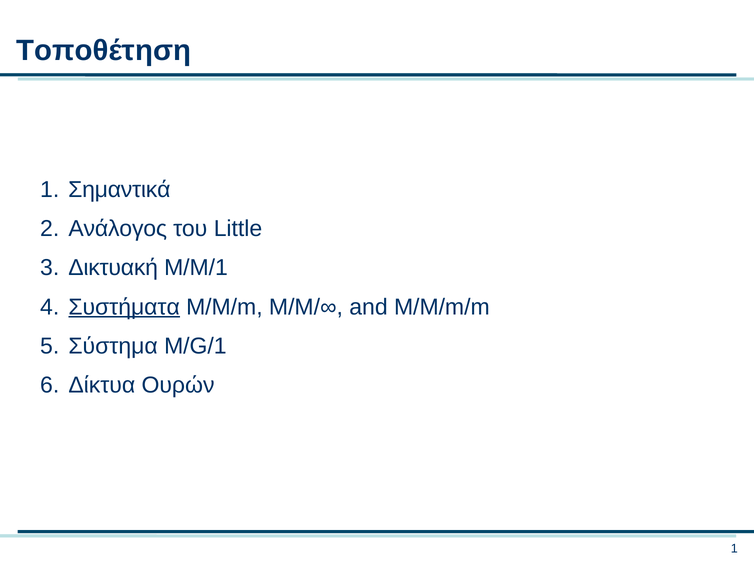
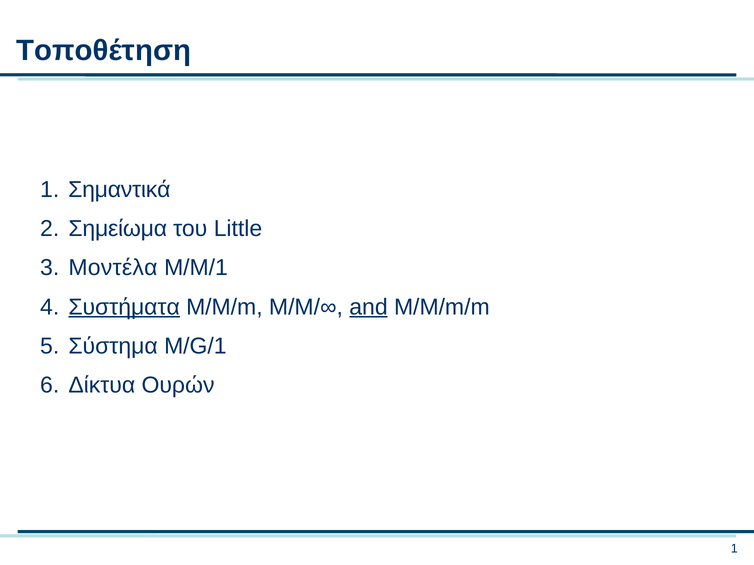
Ανάλογος: Ανάλογος -> Σημείωμα (118, 229)
Δικτυακή: Δικτυακή -> Μοντέλα (113, 268)
and underline: none -> present (369, 307)
